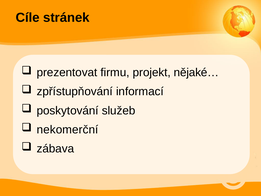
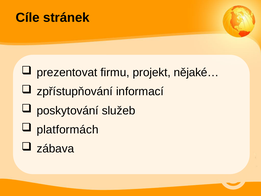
nekomerční: nekomerční -> platformách (68, 129)
